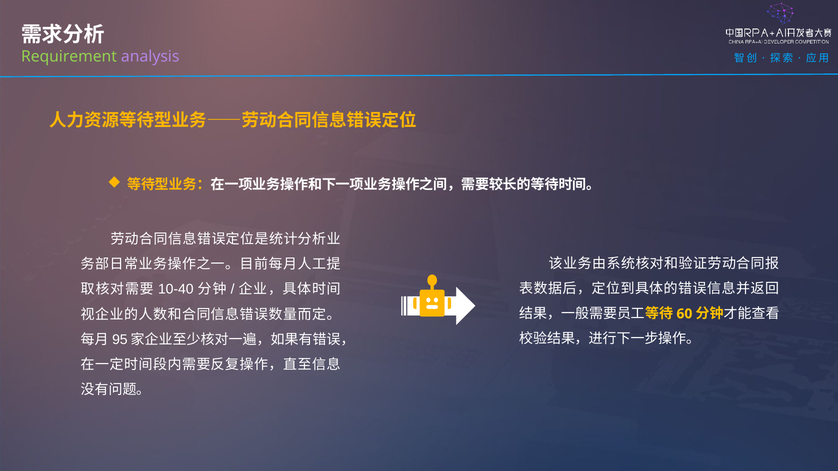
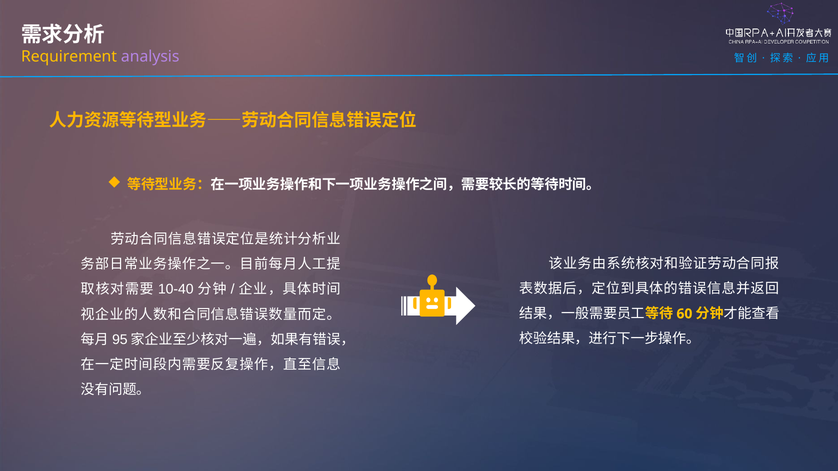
Requirement colour: light green -> yellow (69, 56)
